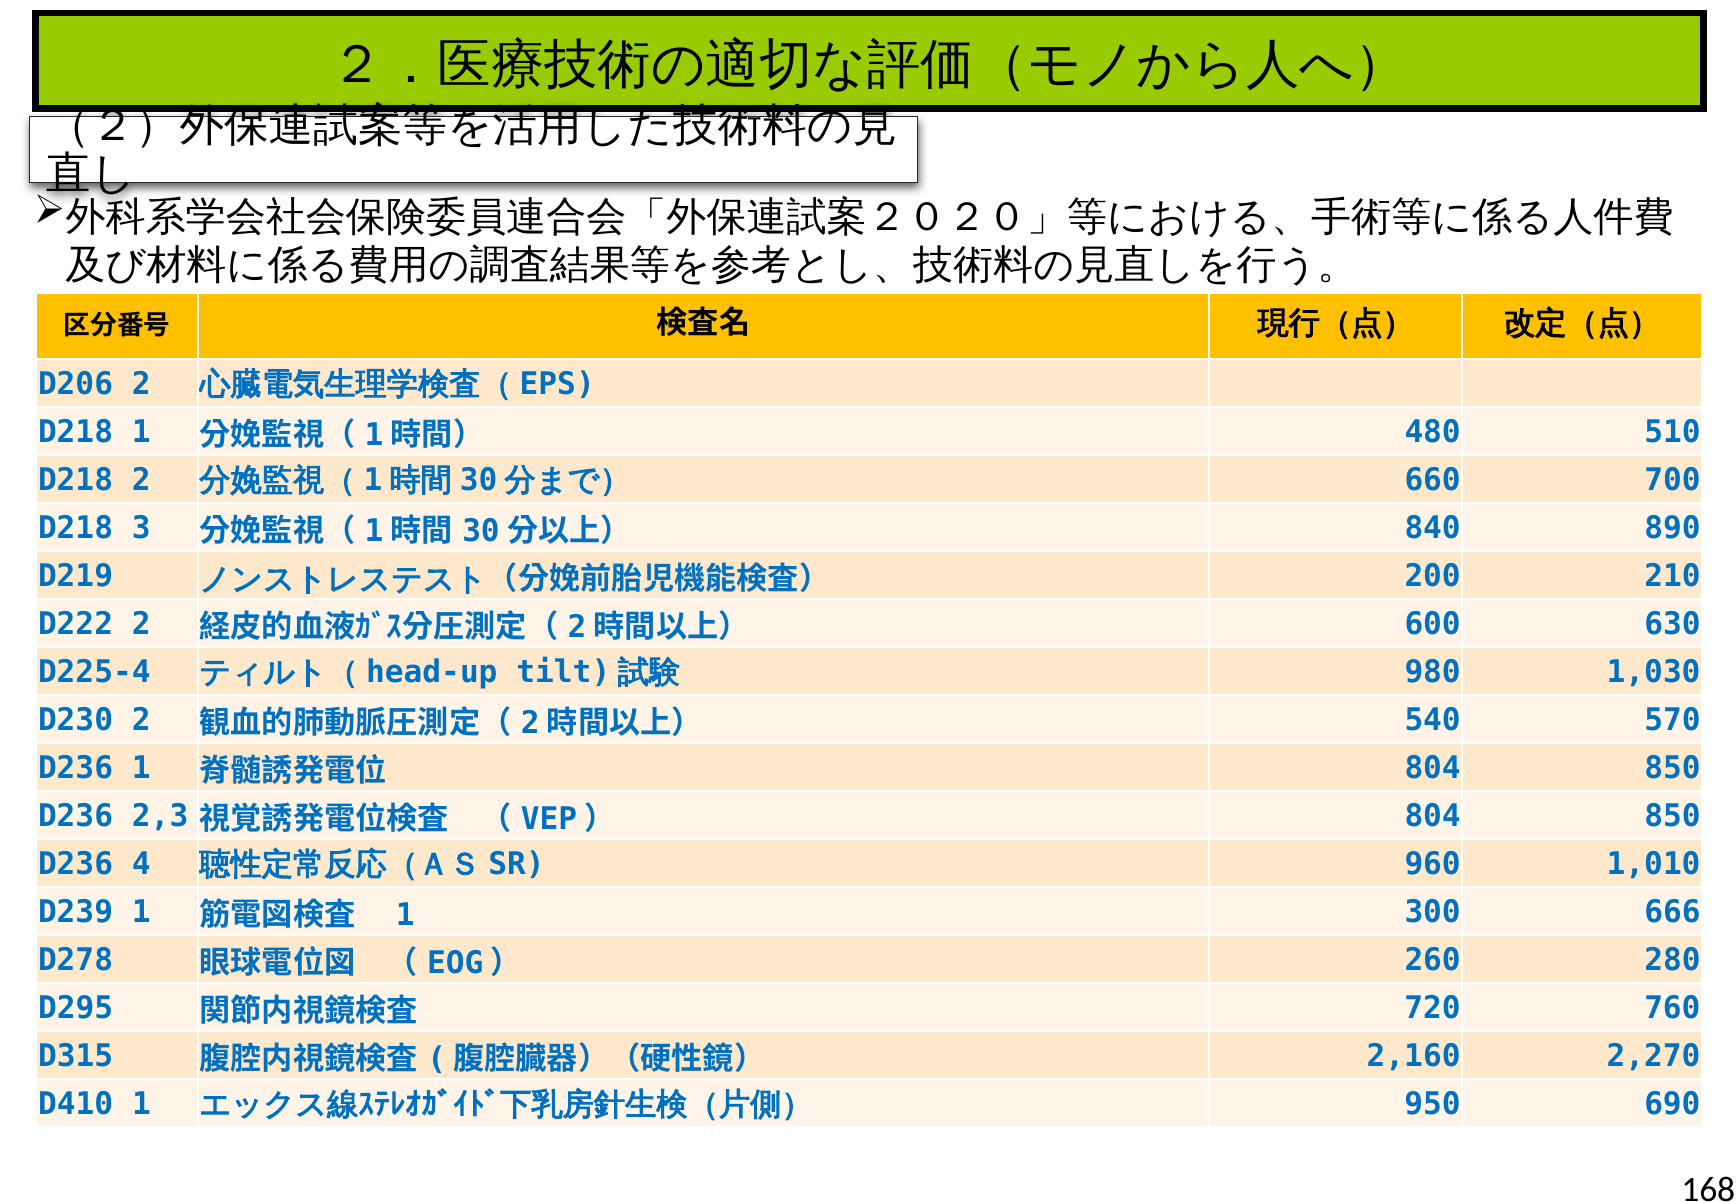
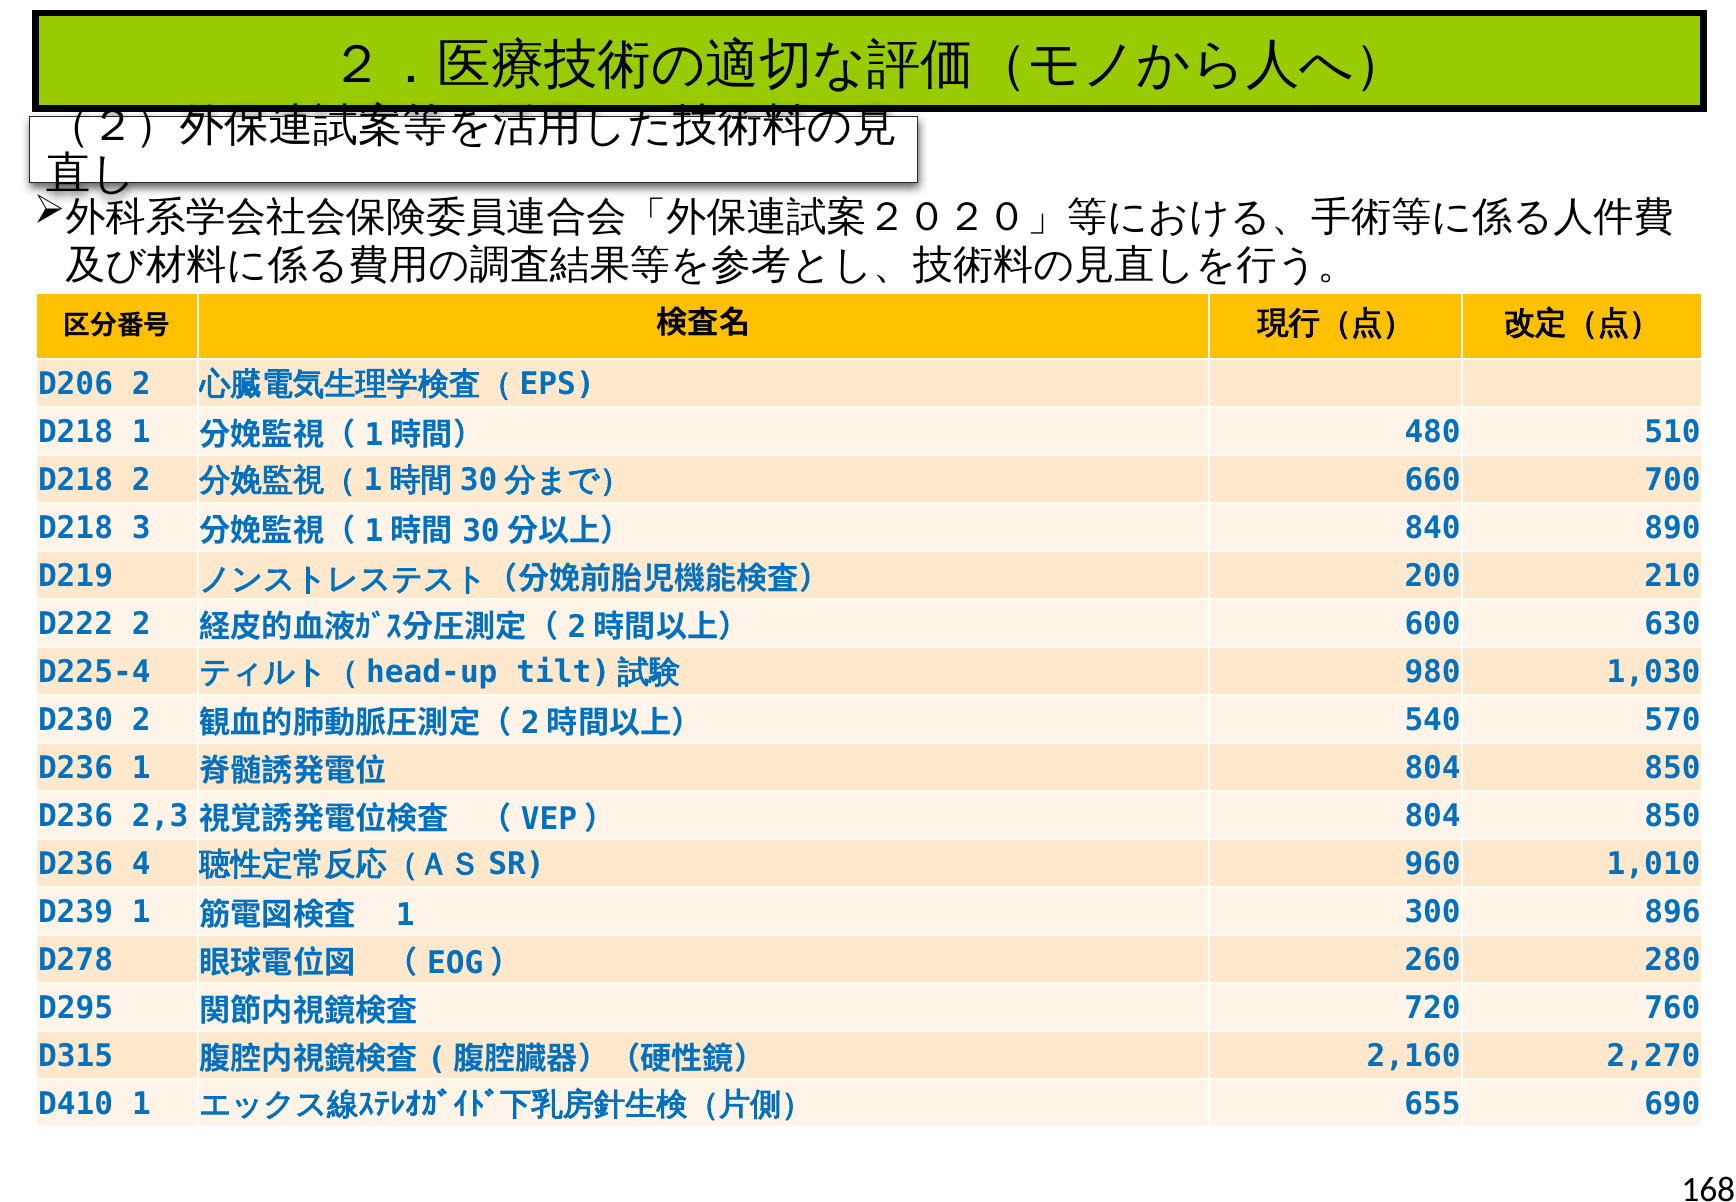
666: 666 -> 896 (1672, 912)
950: 950 -> 655 (1433, 1105)
